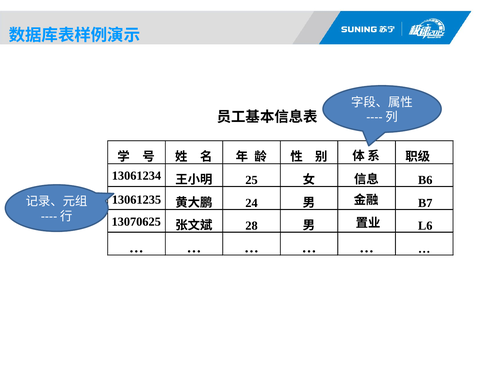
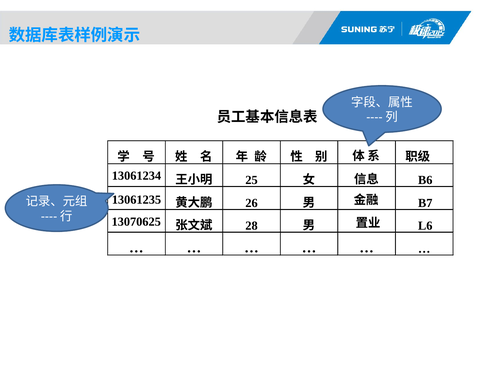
24: 24 -> 26 (252, 203)
